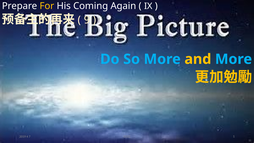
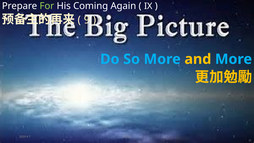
For colour: yellow -> light green (47, 6)
